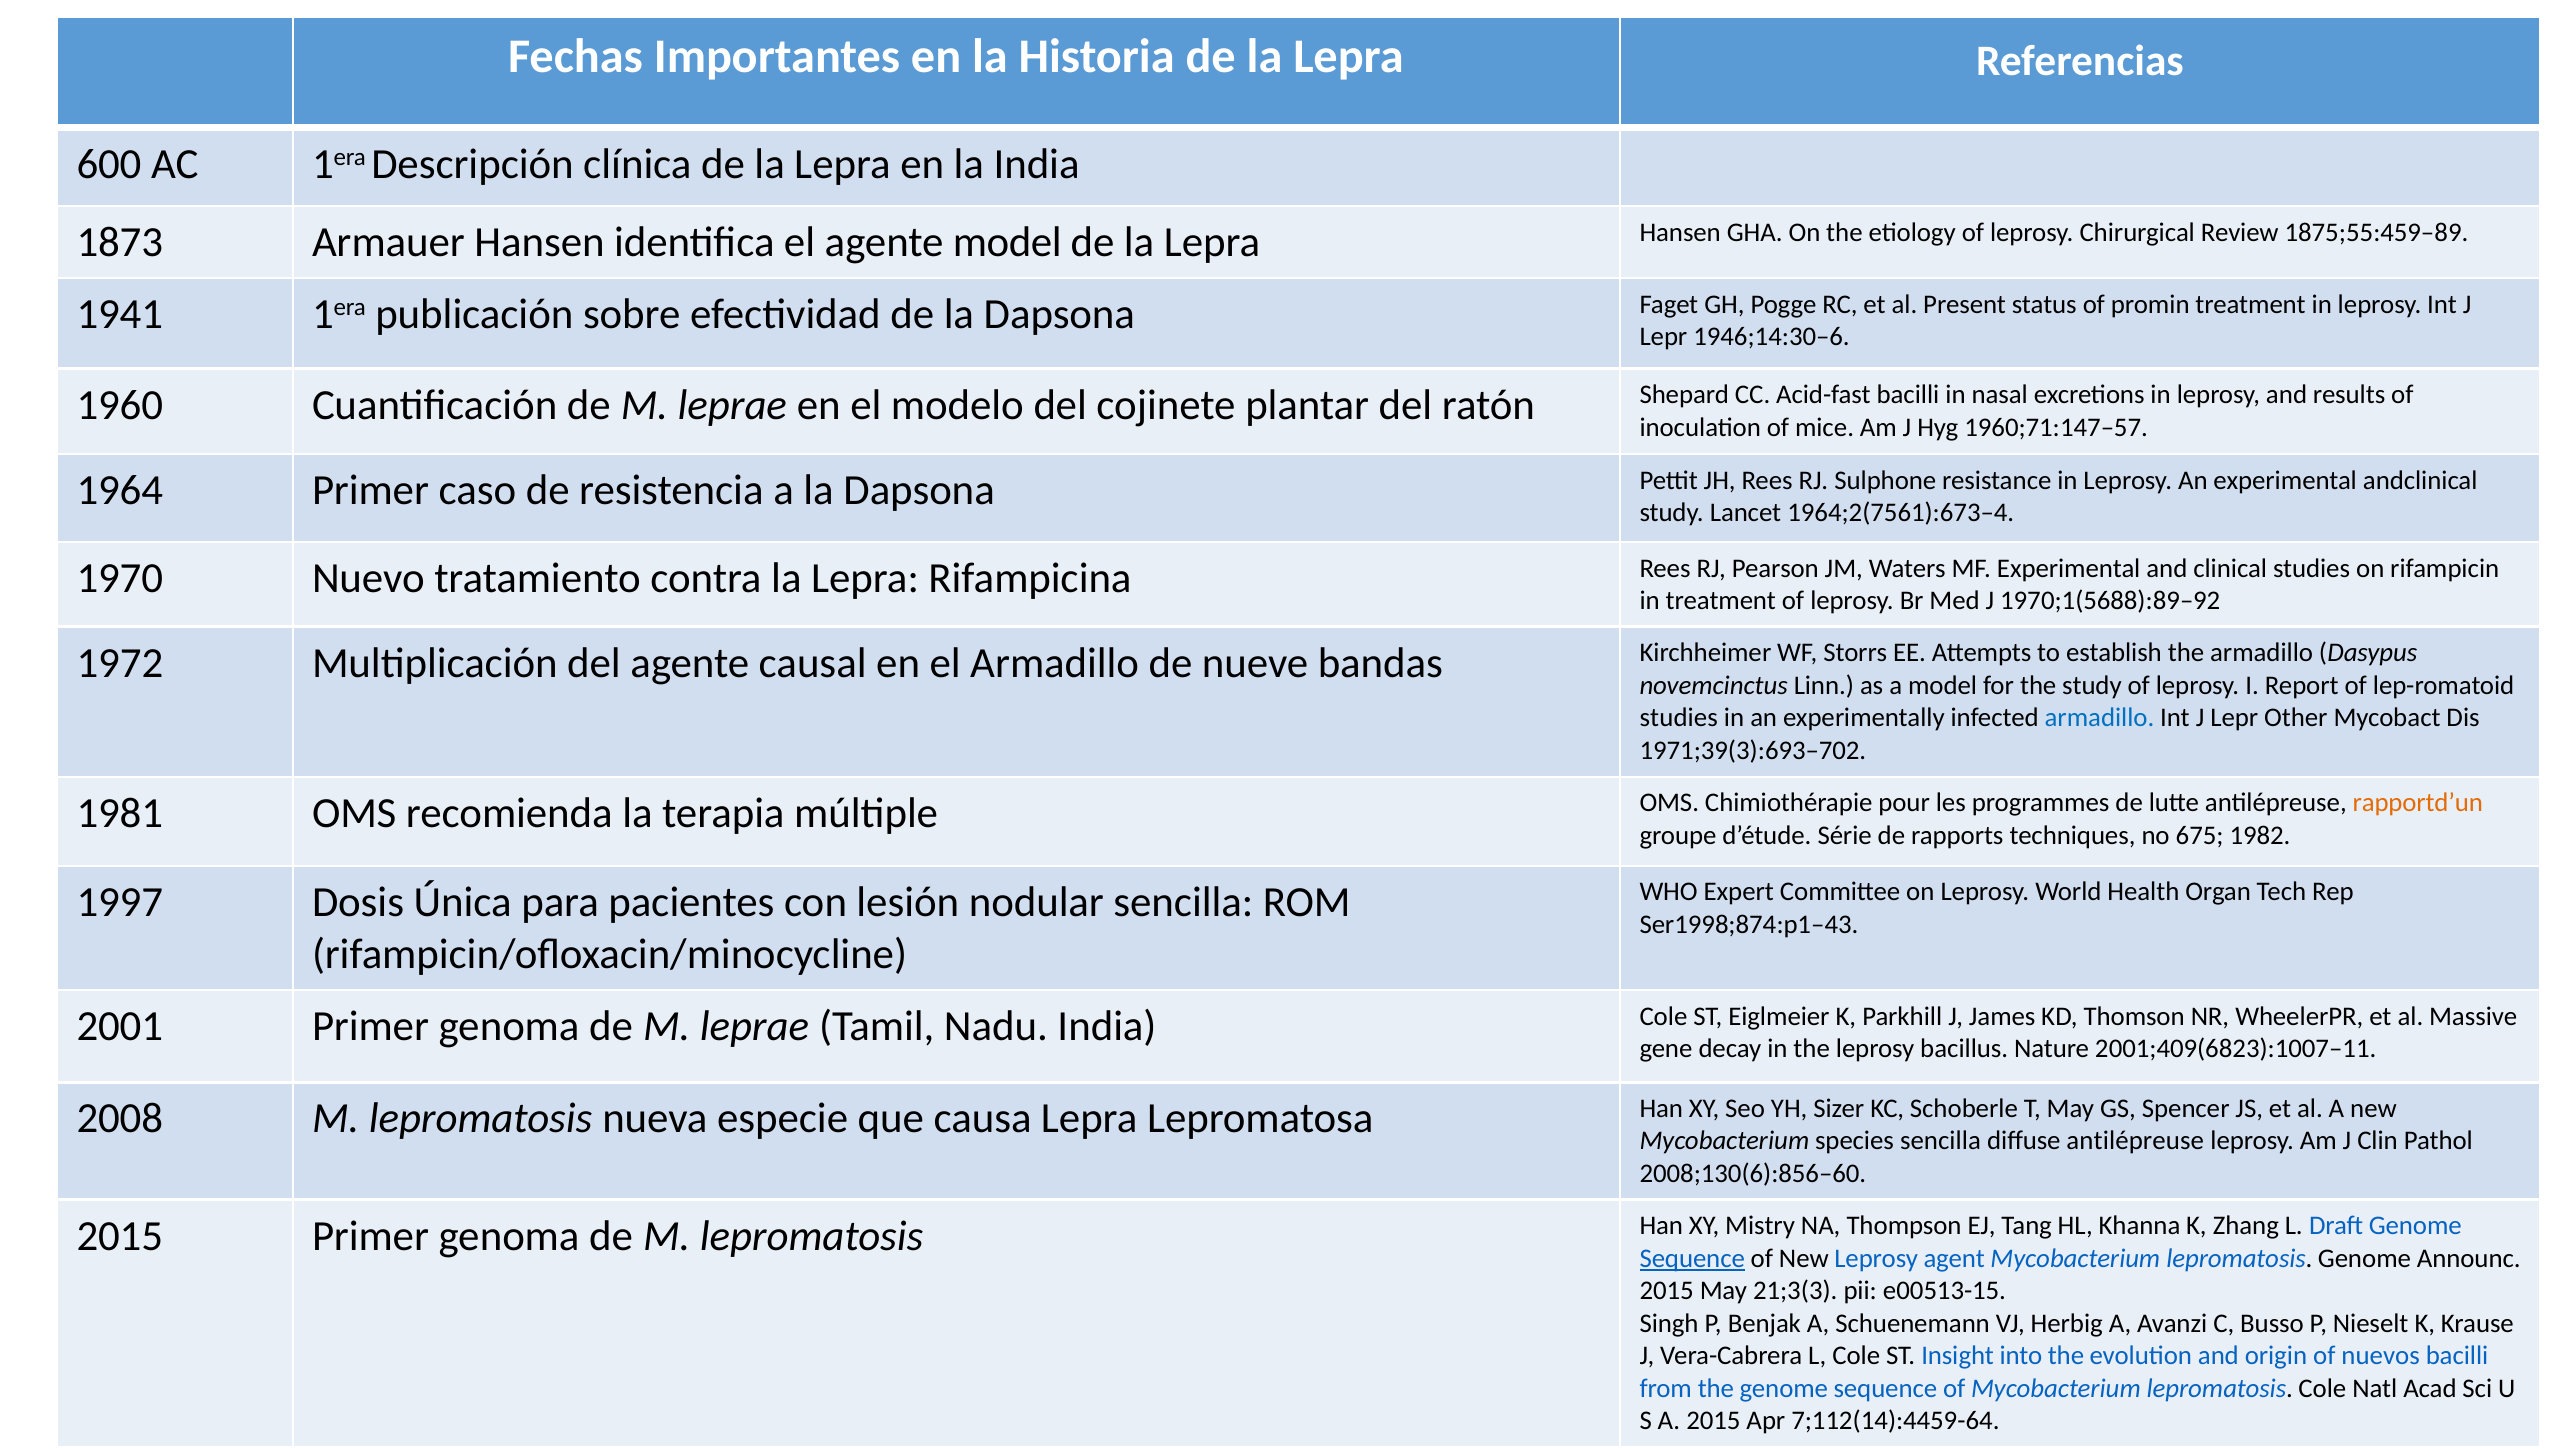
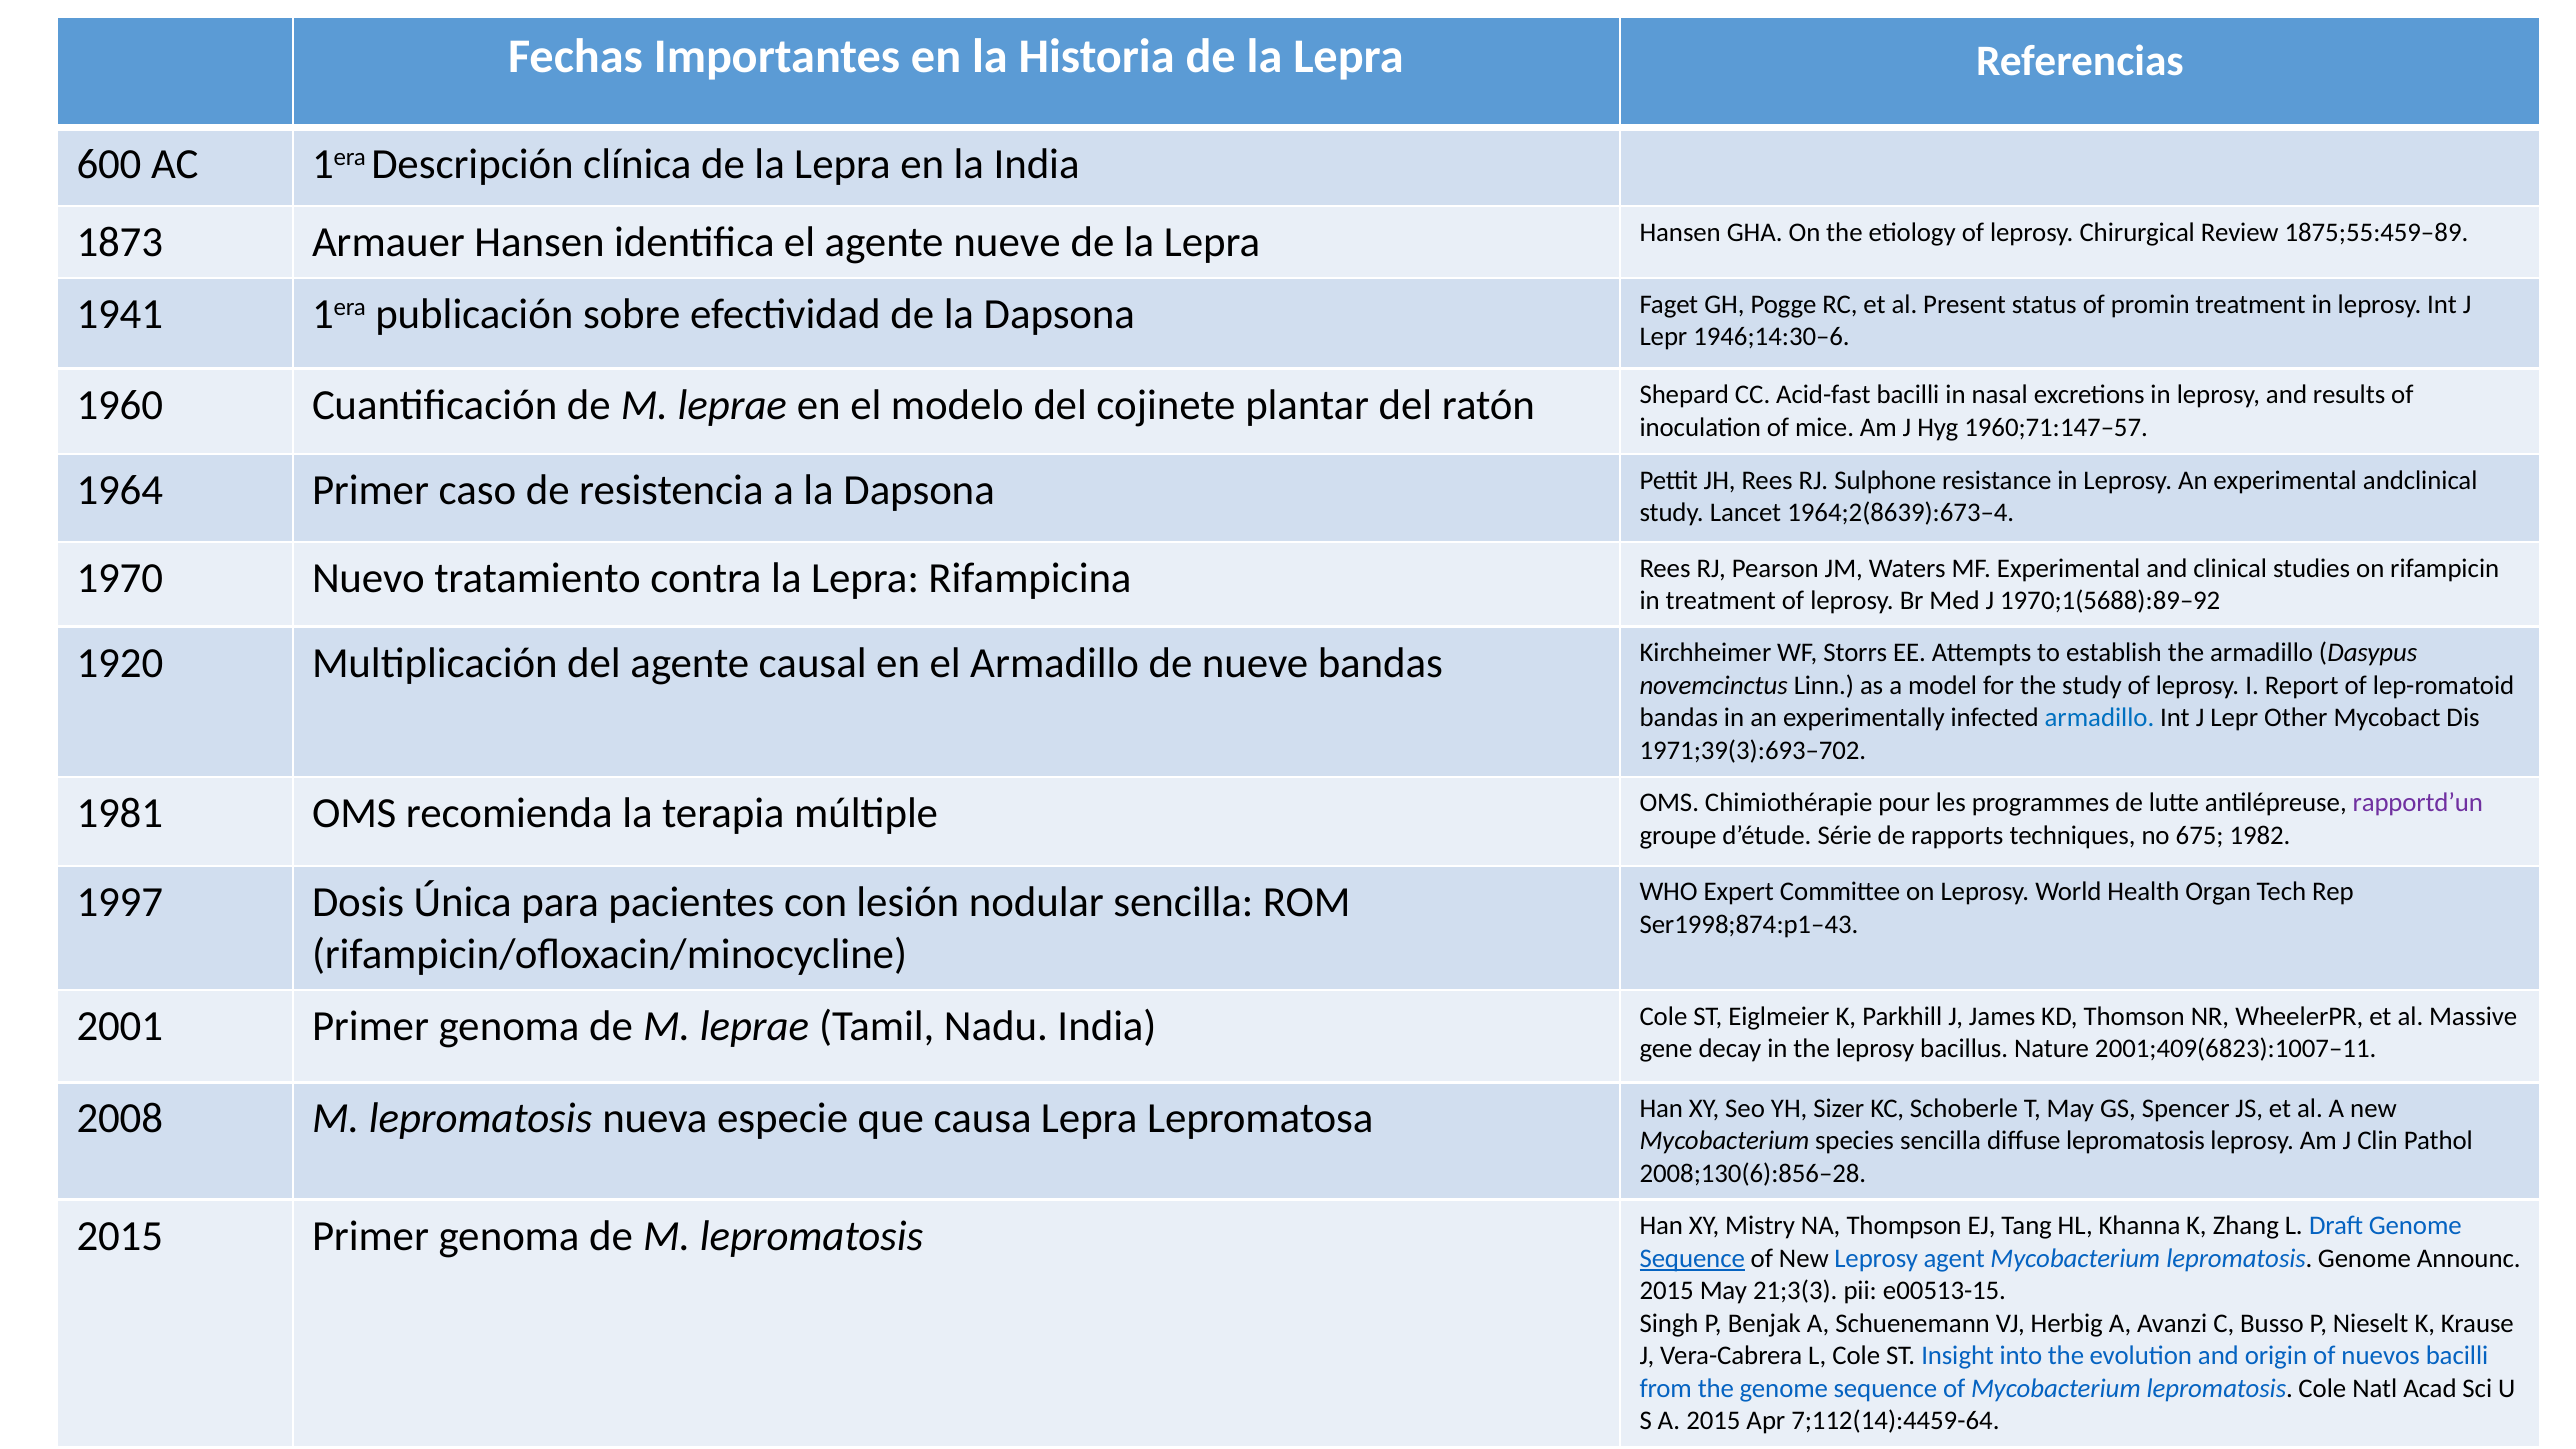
agente model: model -> nueve (1007, 242)
1964;2(7561):673–4: 1964;2(7561):673–4 -> 1964;2(8639):673–4 (1901, 513)
1972: 1972 -> 1920 (120, 663)
studies: studies -> bandas (1679, 718)
rapportd’un colour: orange -> purple (2418, 803)
diffuse antilépreuse: antilépreuse -> lepromatosis (2135, 1141)
2008;130(6):856–60: 2008;130(6):856–60 -> 2008;130(6):856–28 (1753, 1174)
